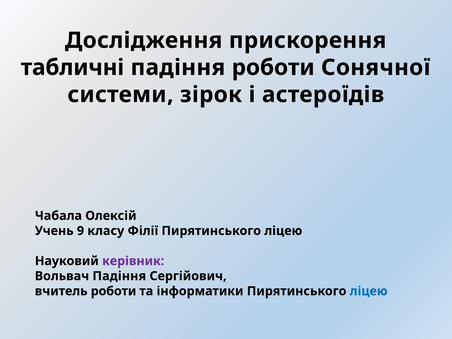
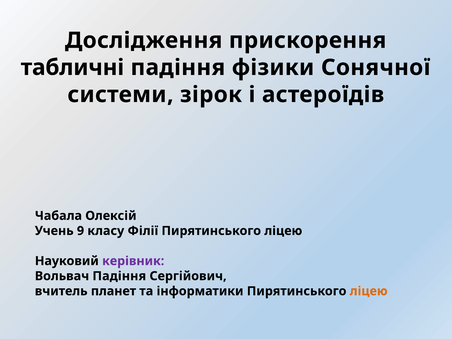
падіння роботи: роботи -> фізики (273, 67)
вчитель роботи: роботи -> планет (113, 291)
ліцею colour: blue -> orange (369, 291)
